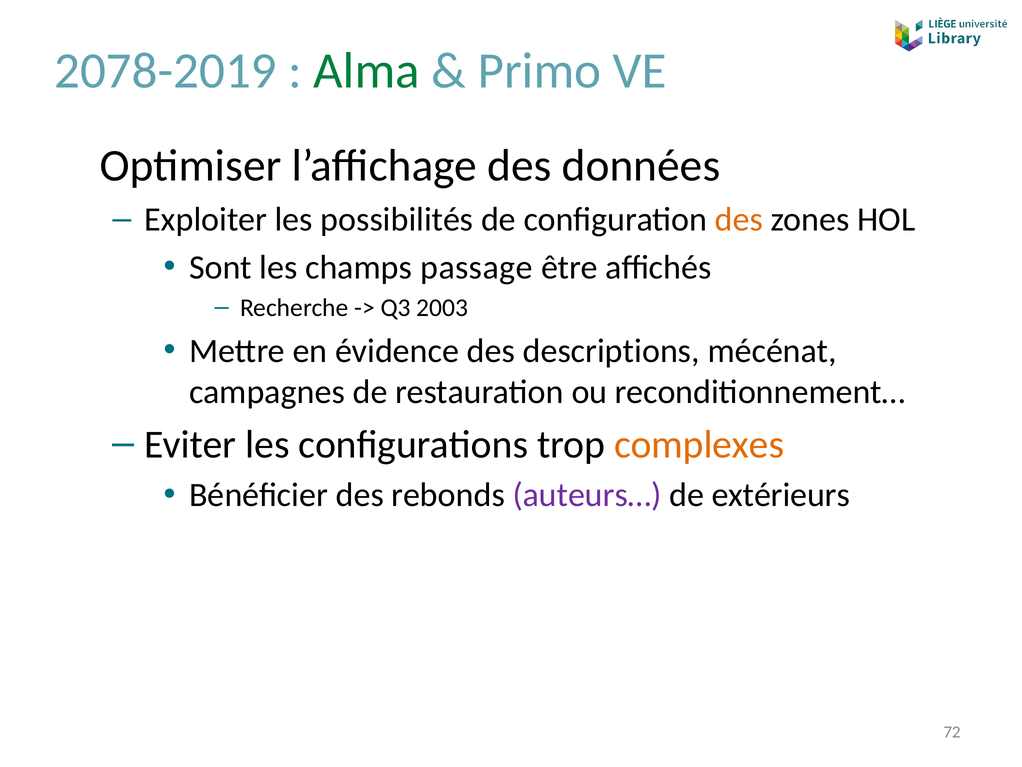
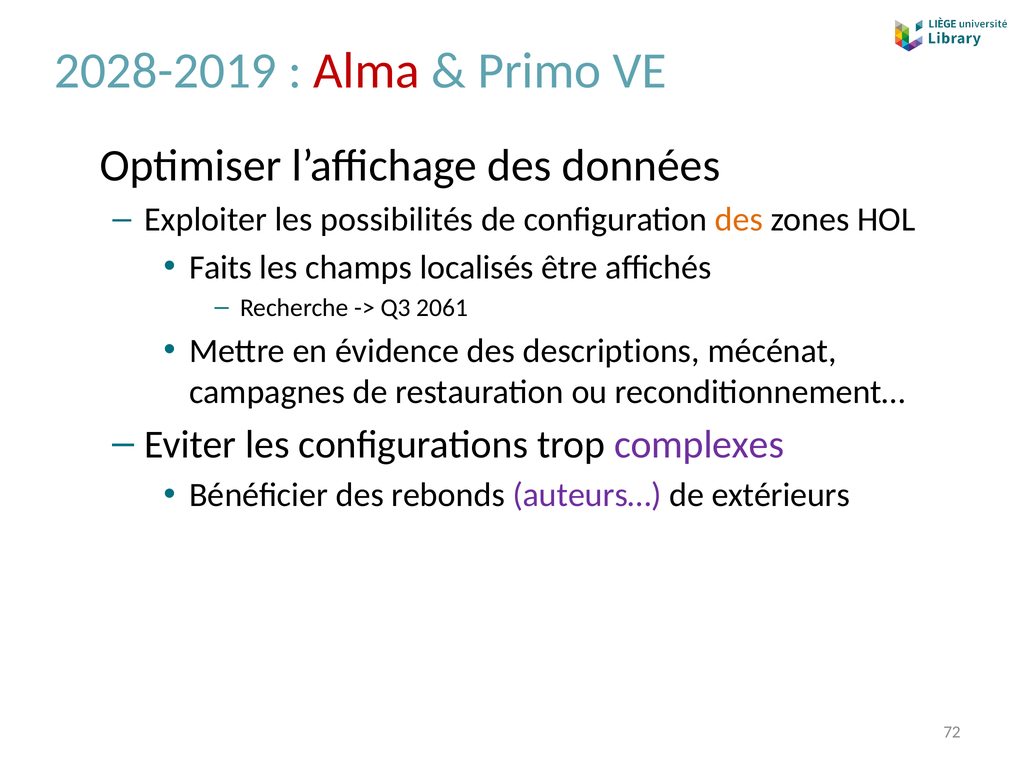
2078-2019: 2078-2019 -> 2028-2019 (165, 71)
Alma colour: green -> red (367, 71)
Sont: Sont -> Faits (221, 267)
passage: passage -> localisés (477, 267)
2003: 2003 -> 2061 (442, 308)
complexes colour: orange -> purple (699, 444)
